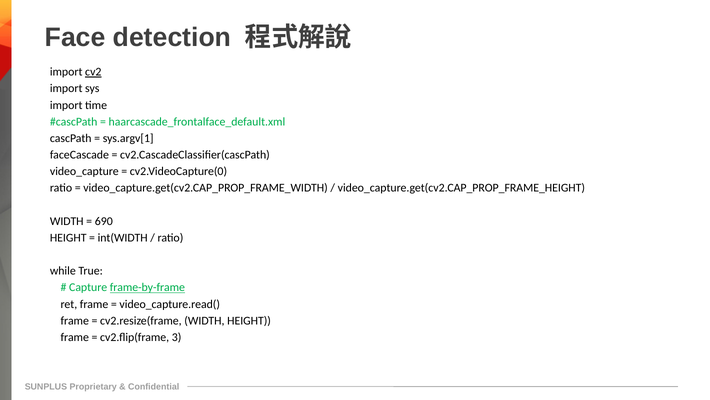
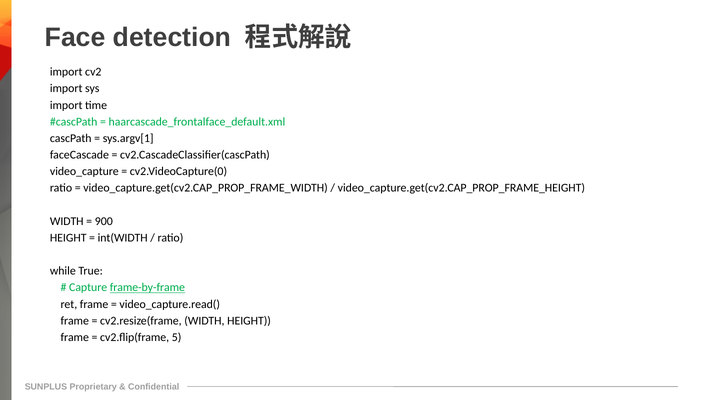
cv2 underline: present -> none (93, 72)
690: 690 -> 900 (104, 221)
3: 3 -> 5 (177, 337)
